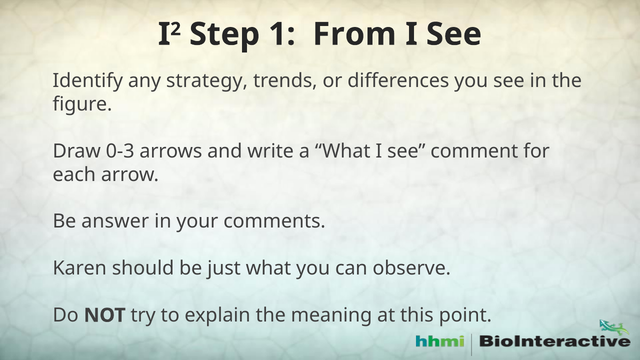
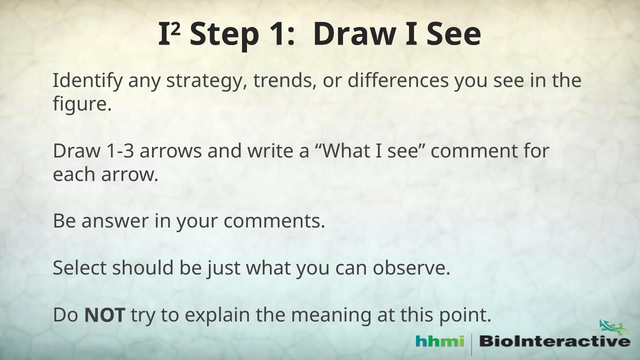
1 From: From -> Draw (355, 34)
0-3: 0-3 -> 1-3 (120, 151)
Karen: Karen -> Select (80, 268)
